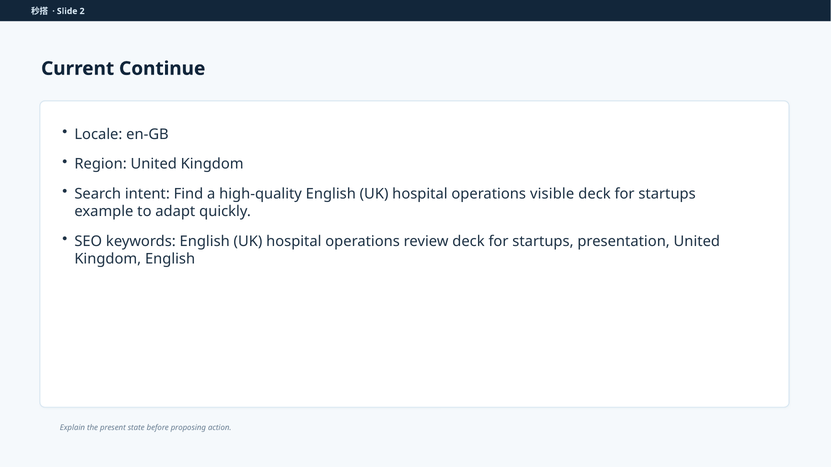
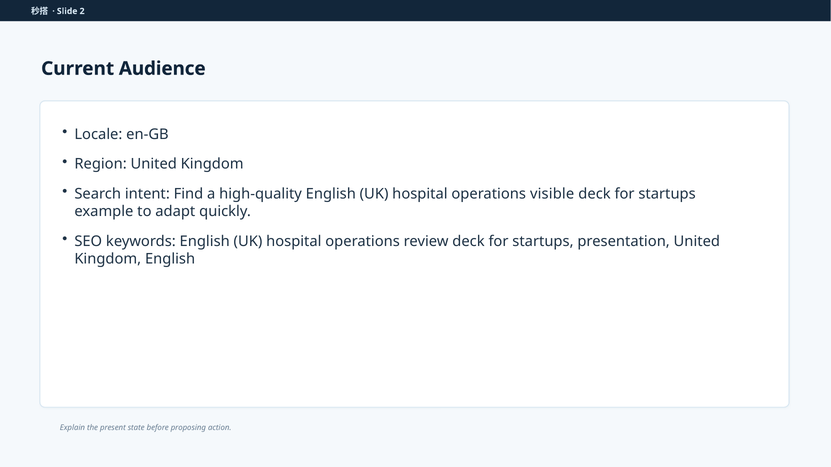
Continue: Continue -> Audience (162, 69)
